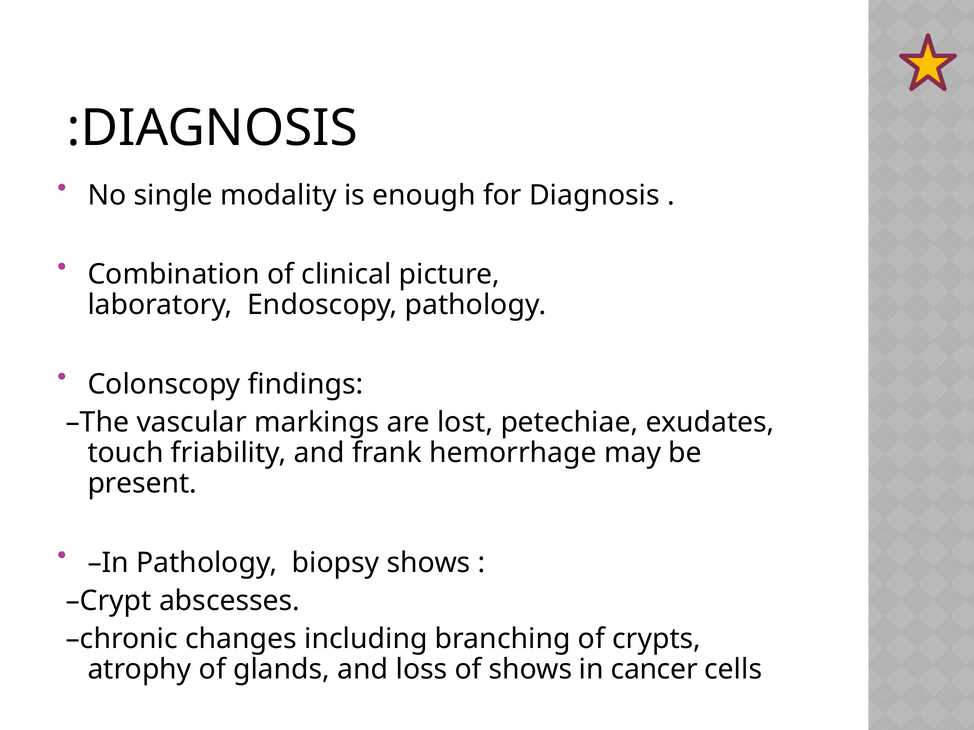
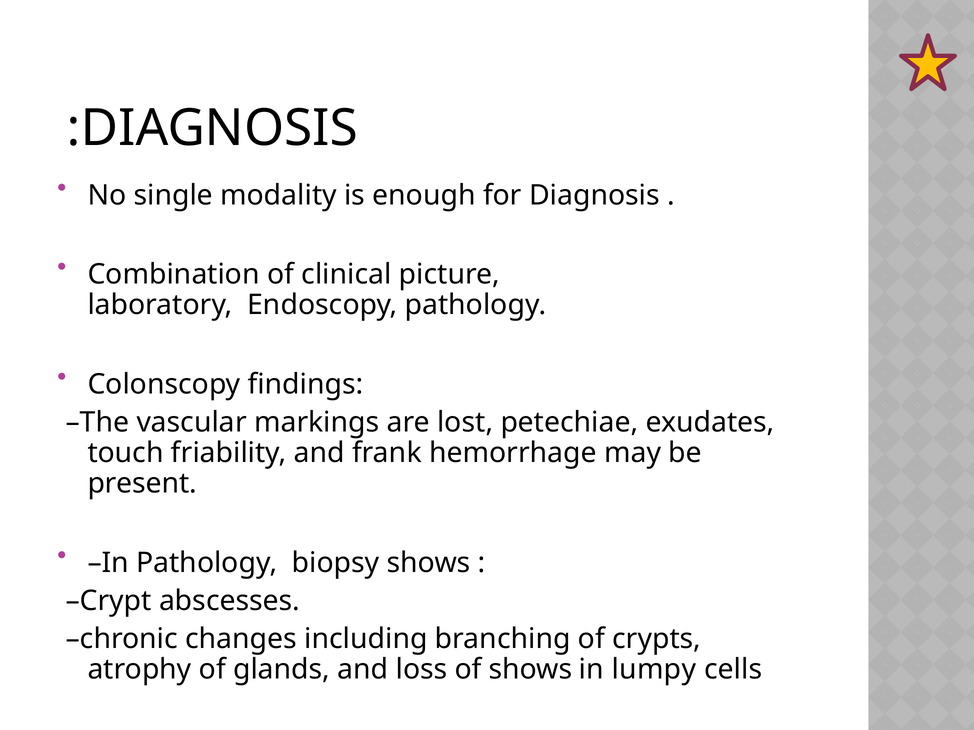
cancer: cancer -> lumpy (654, 670)
